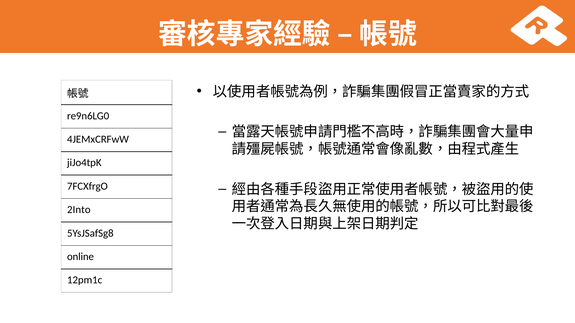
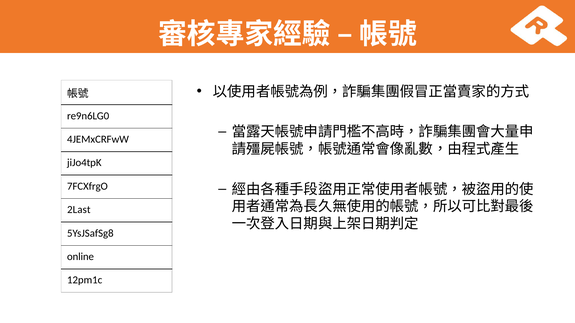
2Into: 2Into -> 2Last (79, 210)
